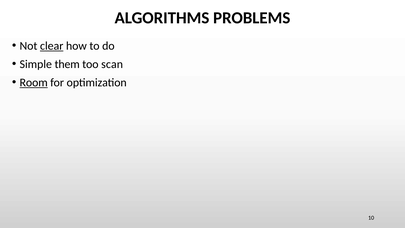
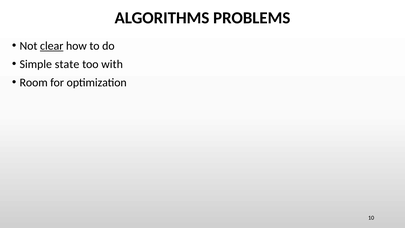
them: them -> state (67, 64)
scan: scan -> with (112, 64)
Room underline: present -> none (34, 83)
